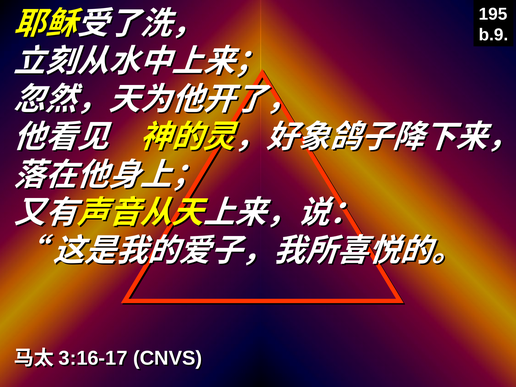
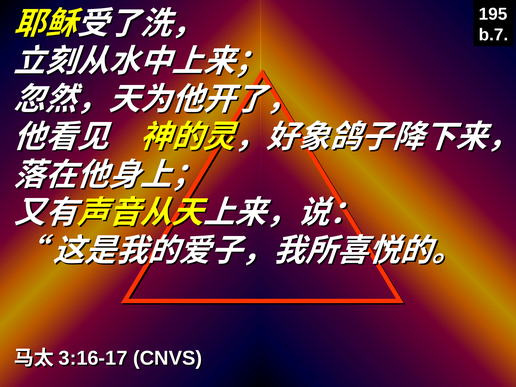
b.9: b.9 -> b.7 (493, 35)
